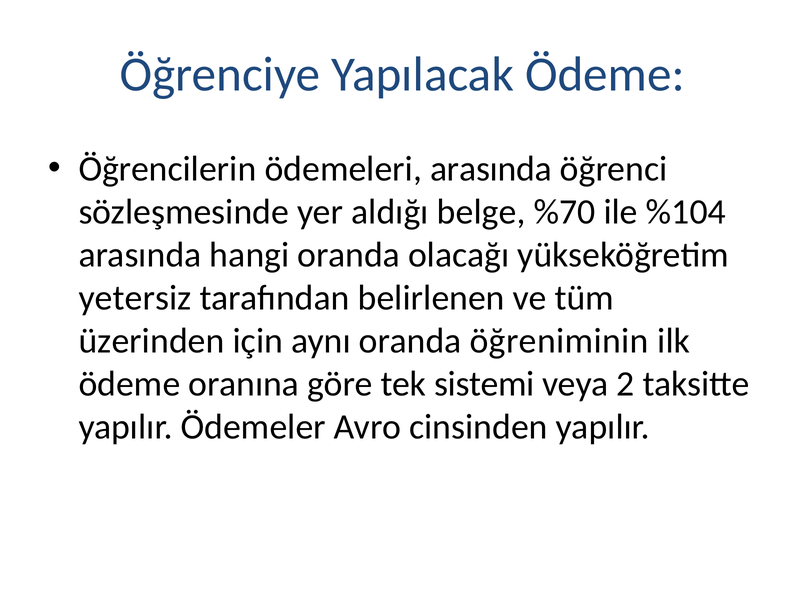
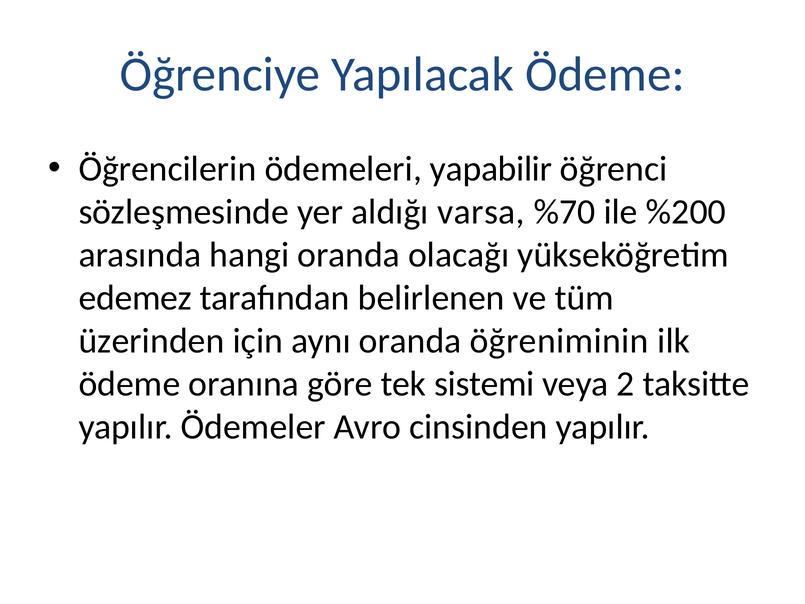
ödemeleri arasında: arasında -> yapabilir (491, 169)
belge: belge -> varsa (481, 212)
%104: %104 -> %200 (686, 212)
yetersiz: yetersiz -> edemez (135, 298)
